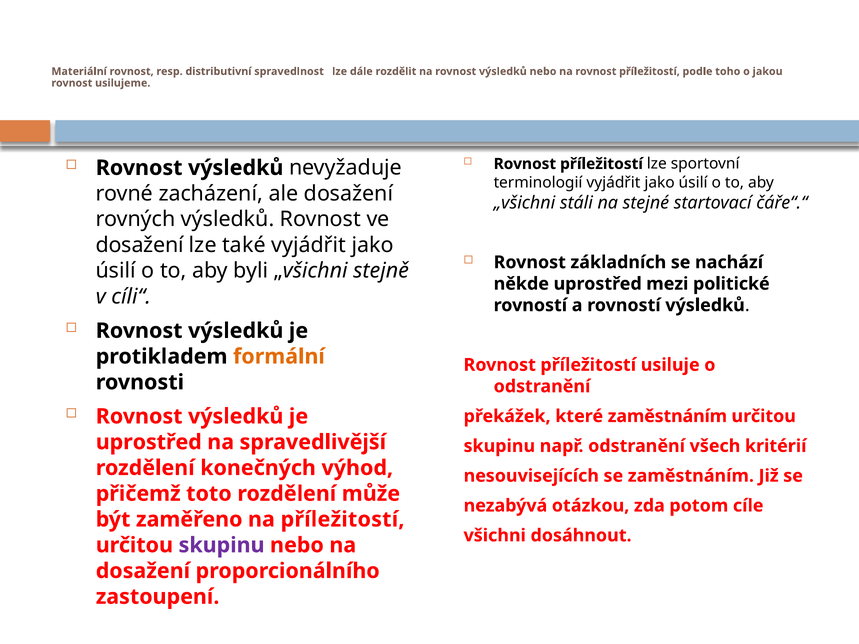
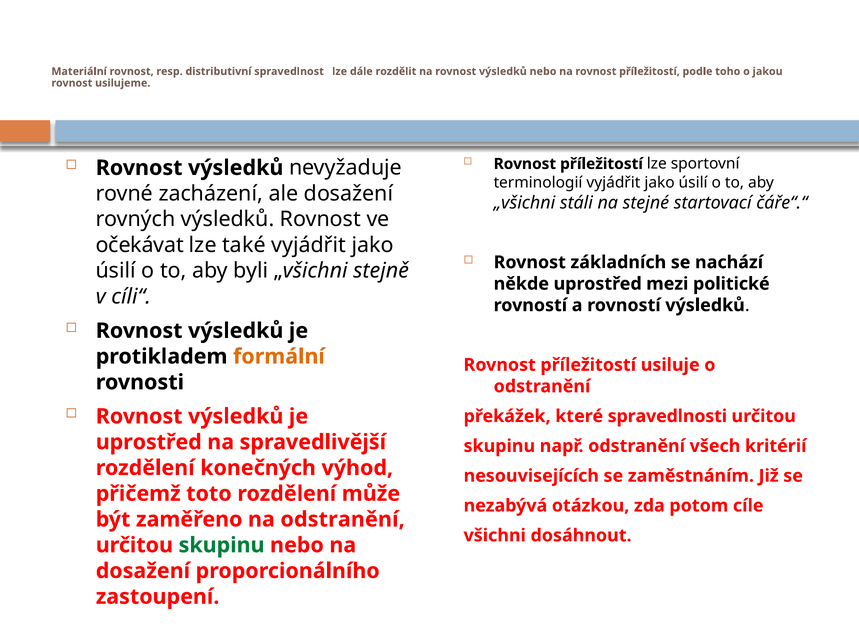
dosažení: dosažení -> očekávat (140, 245)
které zaměstnáním: zaměstnáním -> spravedlnosti (667, 416)
na příležitostí: příležitostí -> odstranění (343, 520)
skupinu colour: purple -> green (222, 545)
